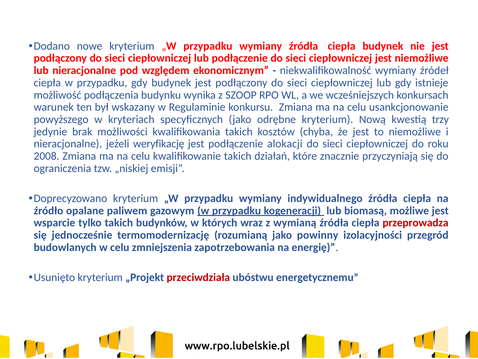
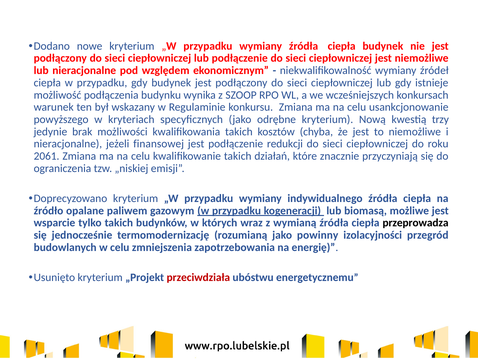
weryfikację: weryfikację -> finansowej (159, 144)
alokacji: alokacji -> redukcji (285, 144)
2008: 2008 -> 2061 (47, 156)
przeprowadza colour: red -> black (415, 223)
